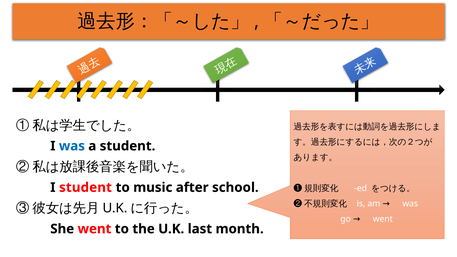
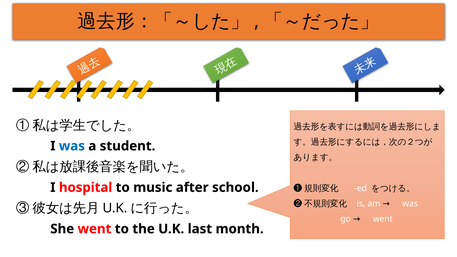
I student: student -> hospital (86, 187)
